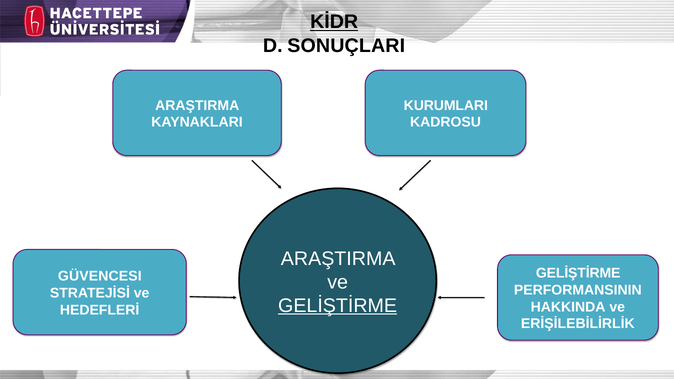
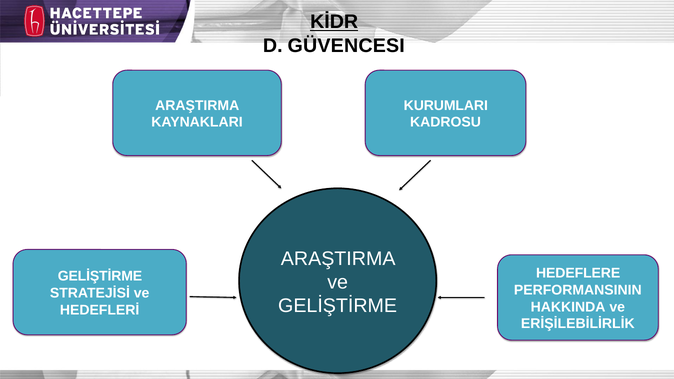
SONUÇLARI: SONUÇLARI -> GÜVENCESI (346, 46)
GELİŞTİRME: GELİŞTİRME -> HEDEFLERE (578, 273)
GÜVENCESI: GÜVENCESI -> GELİŞTİRME (100, 276)
GELİŞTİRME underline: present -> none (338, 306)
